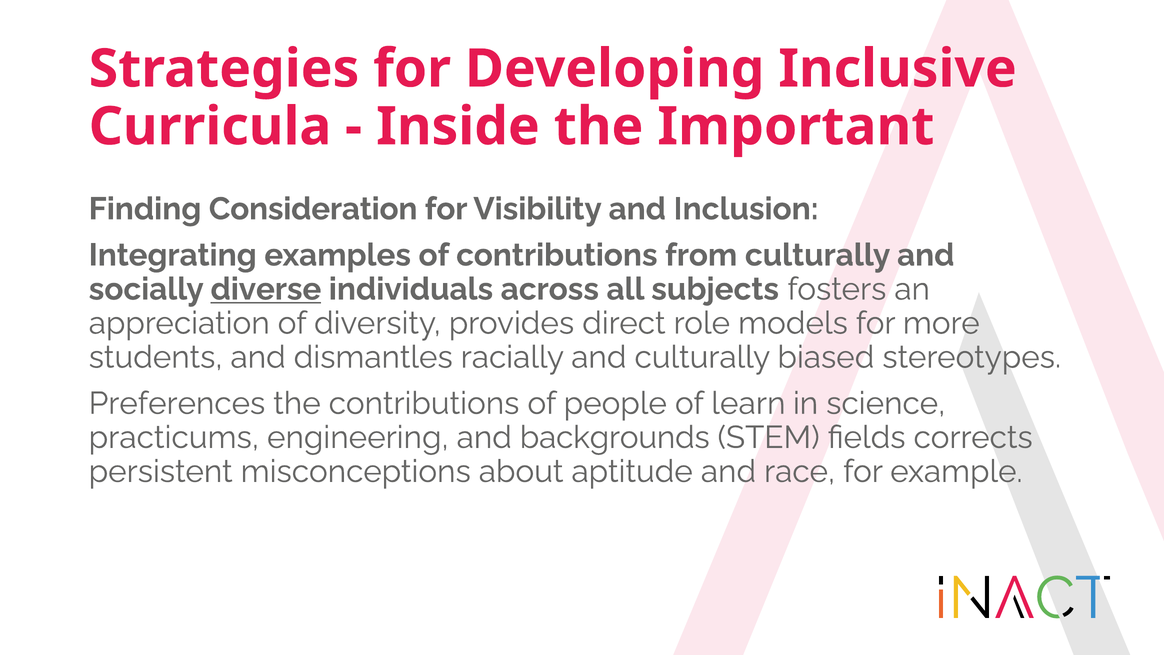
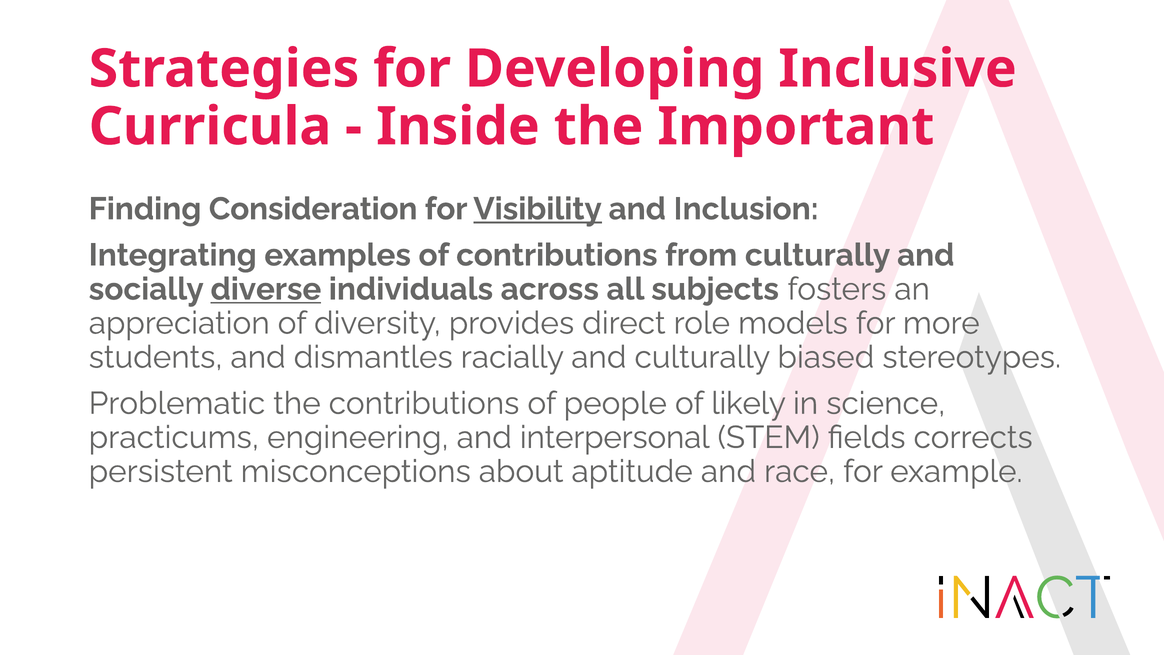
Visibility underline: none -> present (538, 209)
Preferences: Preferences -> Problematic (177, 403)
learn: learn -> likely (749, 403)
backgrounds: backgrounds -> interpersonal (615, 437)
